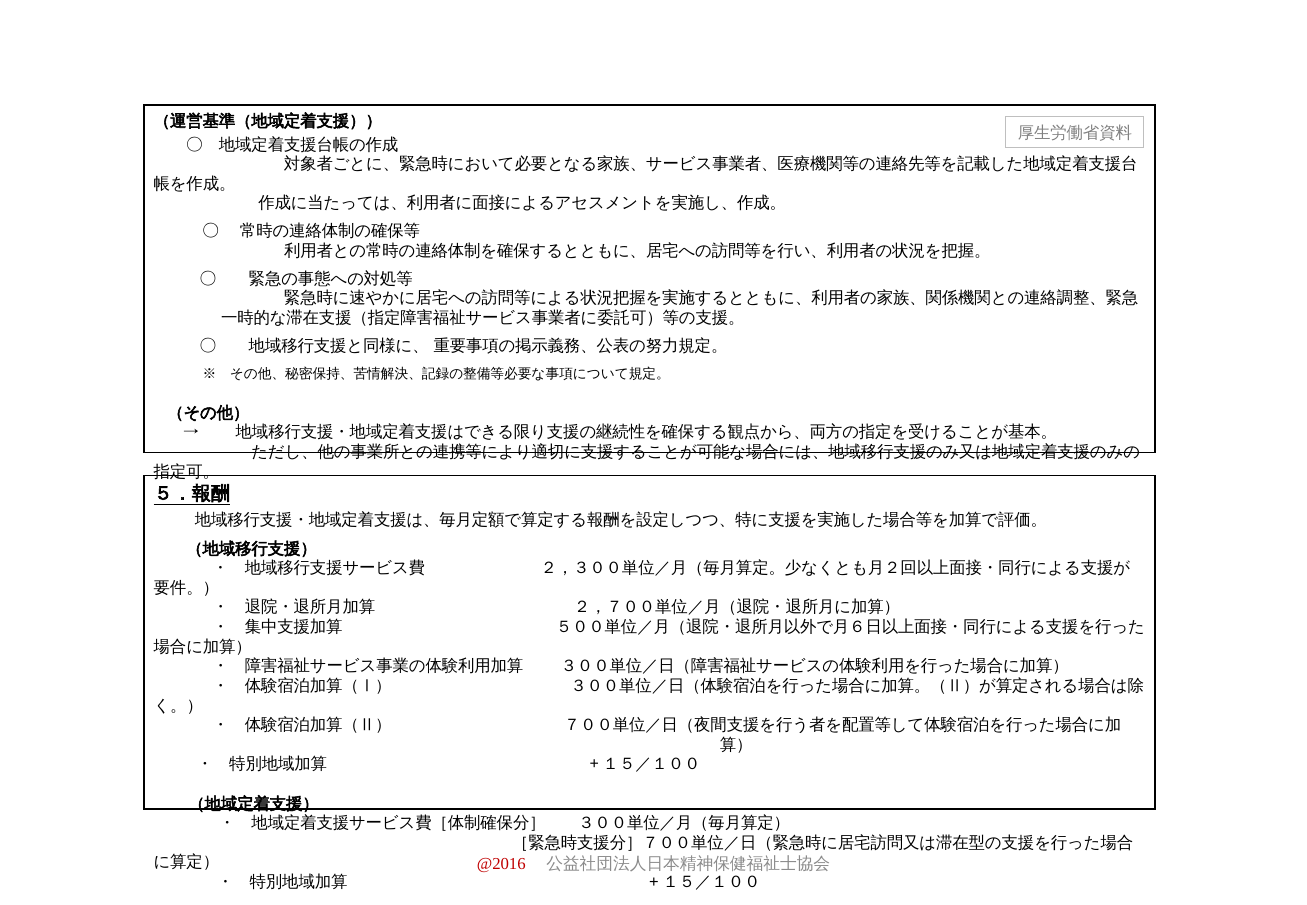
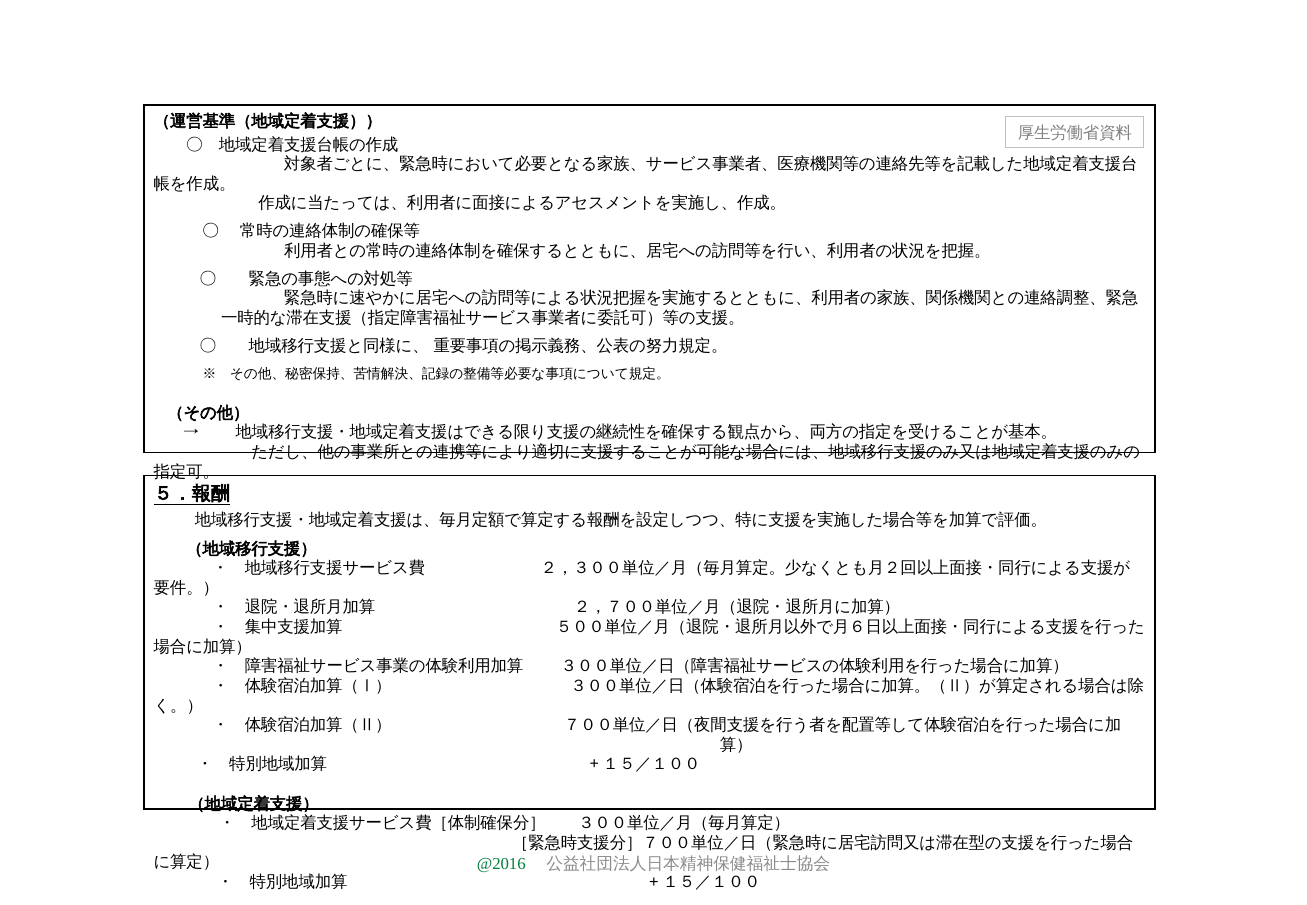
@2016 colour: red -> green (501, 864)
